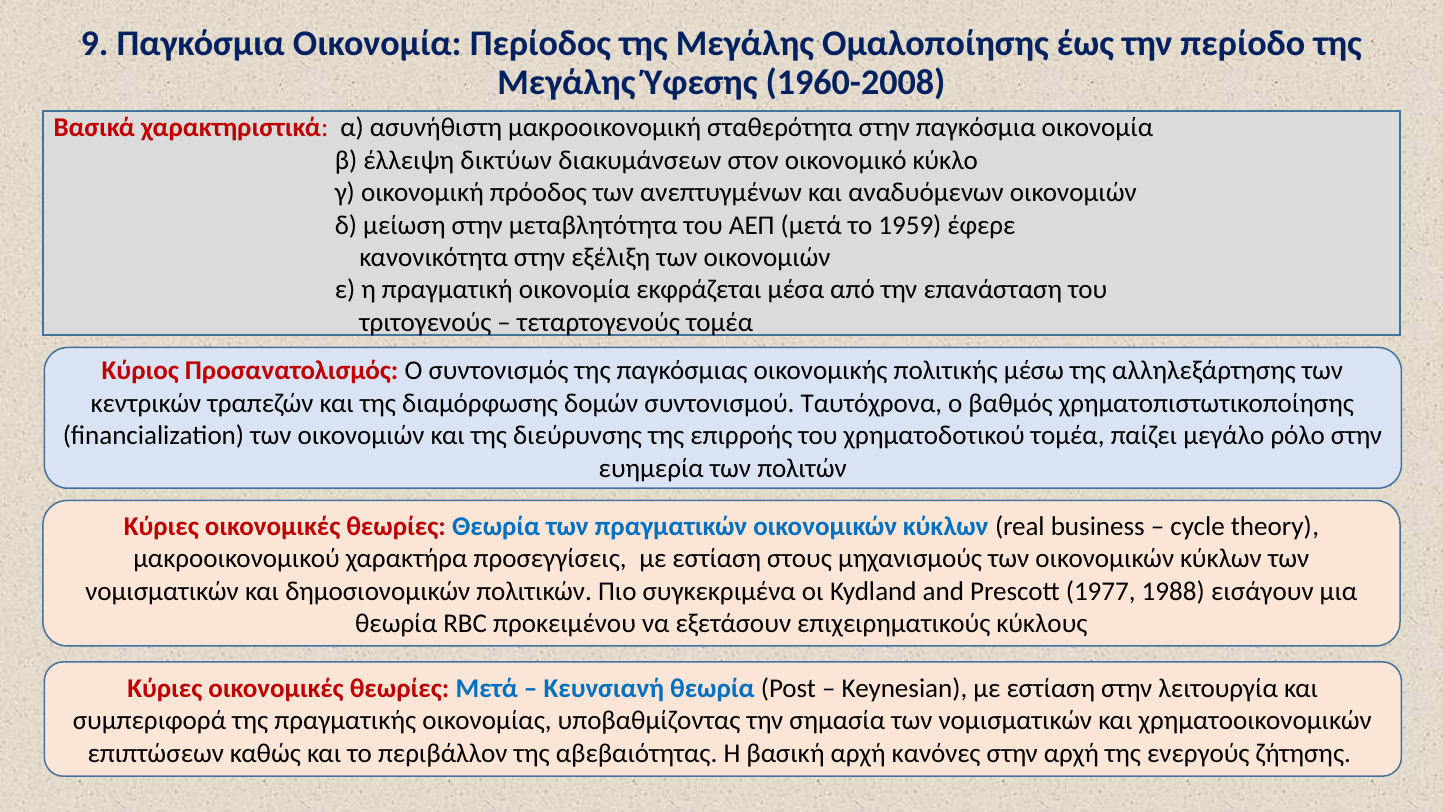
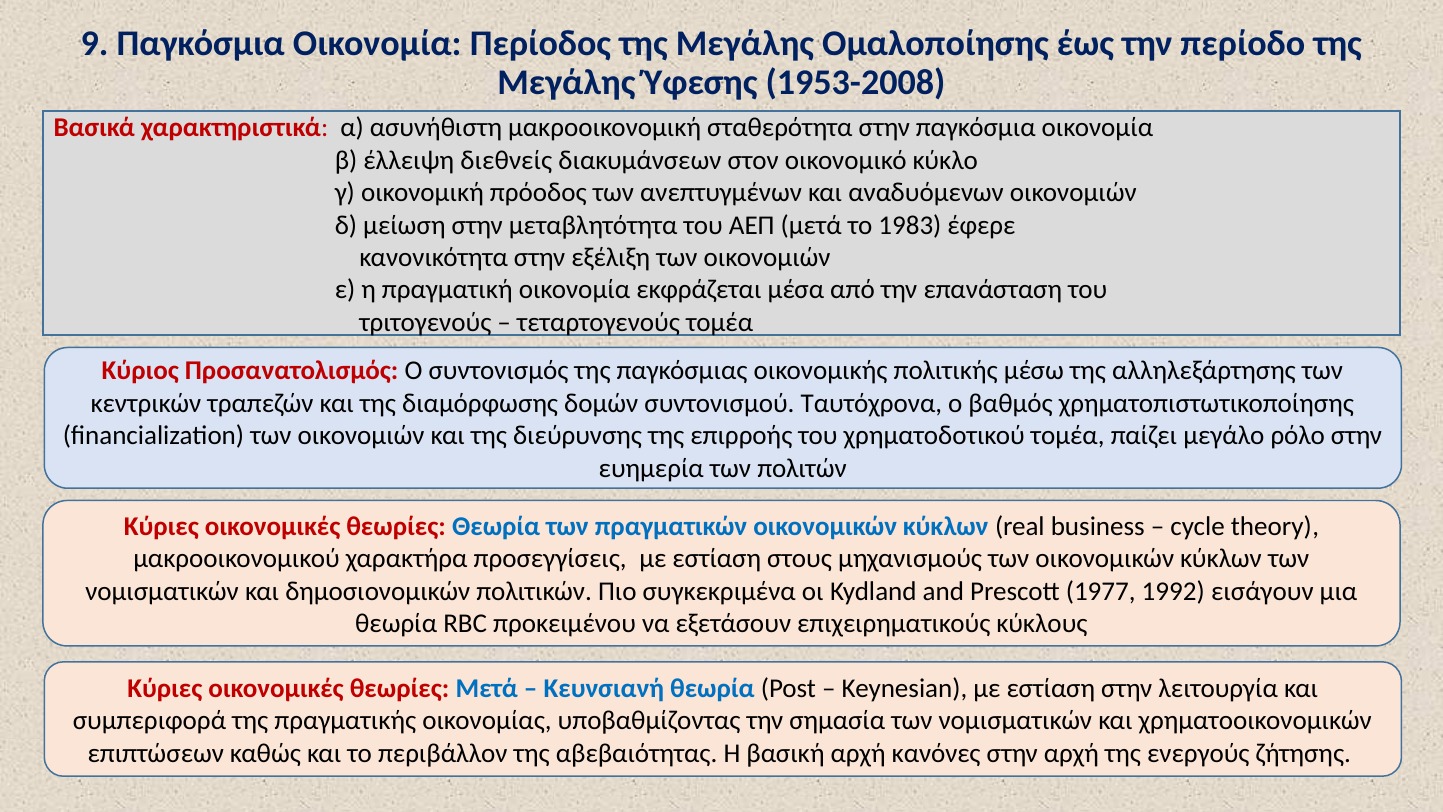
1960-2008: 1960-2008 -> 1953-2008 (856, 83)
δικτύων: δικτύων -> διεθνείς (506, 160)
1959: 1959 -> 1983 (910, 225)
1988: 1988 -> 1992 (1173, 591)
